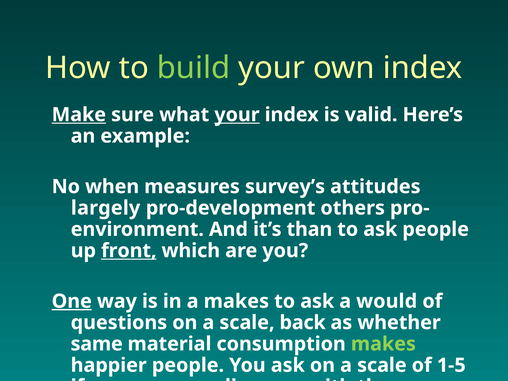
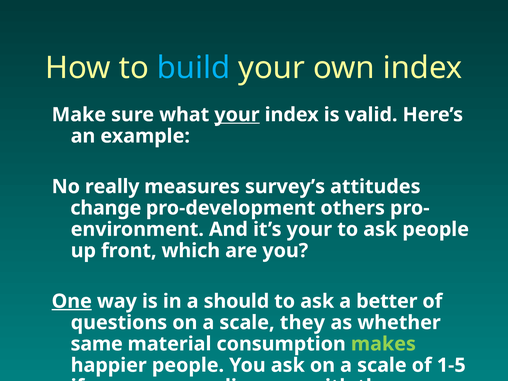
build colour: light green -> light blue (194, 68)
Make underline: present -> none (79, 115)
when: when -> really (112, 187)
largely: largely -> change (106, 208)
it’s than: than -> your (309, 229)
front underline: present -> none (129, 251)
a makes: makes -> should (236, 301)
would: would -> better (387, 301)
back: back -> they (302, 323)
